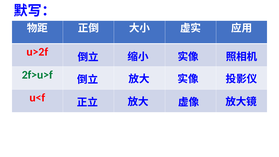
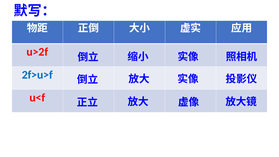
2f>u>f colour: green -> blue (37, 75)
